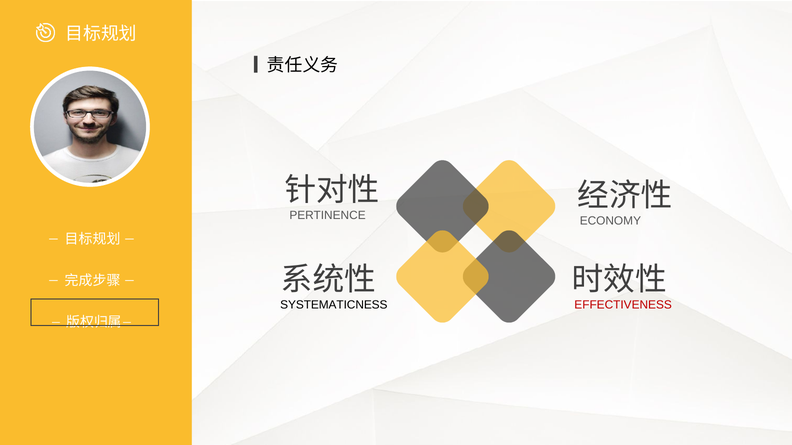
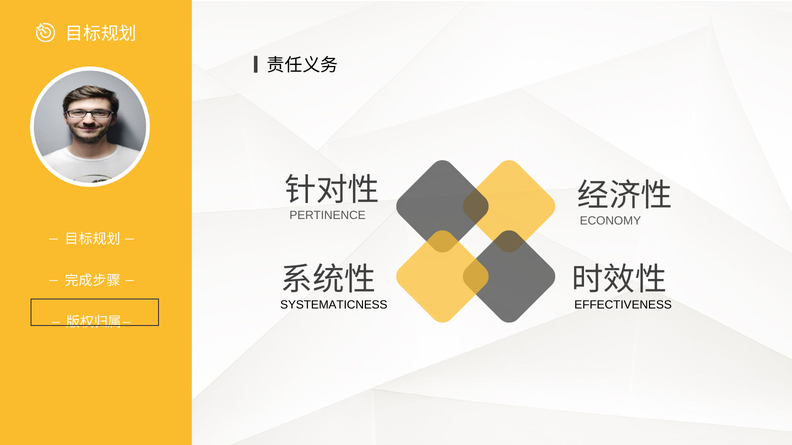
EFFECTIVENESS colour: red -> black (623, 305)
